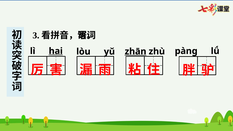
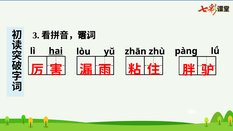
zhān underline: present -> none (136, 51)
